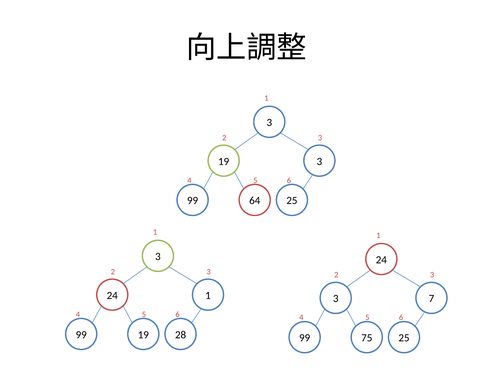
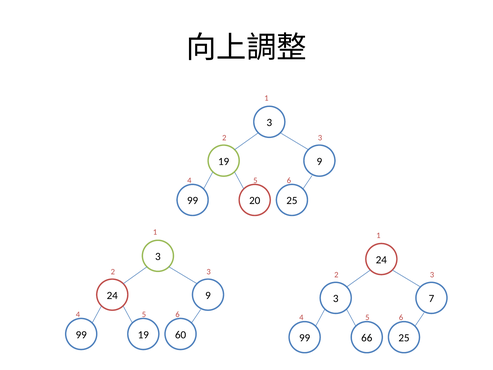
19 3: 3 -> 9 (319, 161)
64: 64 -> 20 (255, 201)
24 1: 1 -> 9 (208, 295)
28: 28 -> 60 (181, 335)
75: 75 -> 66 (367, 338)
